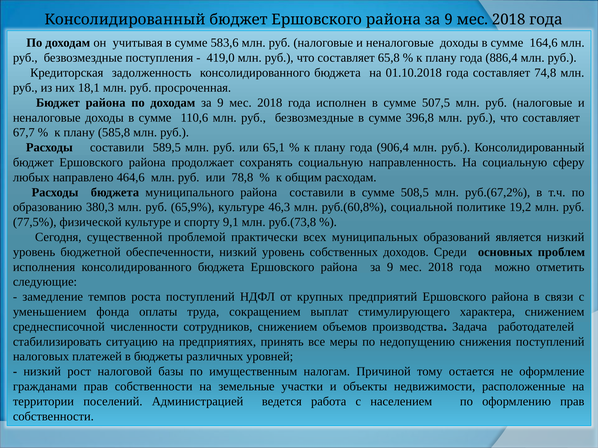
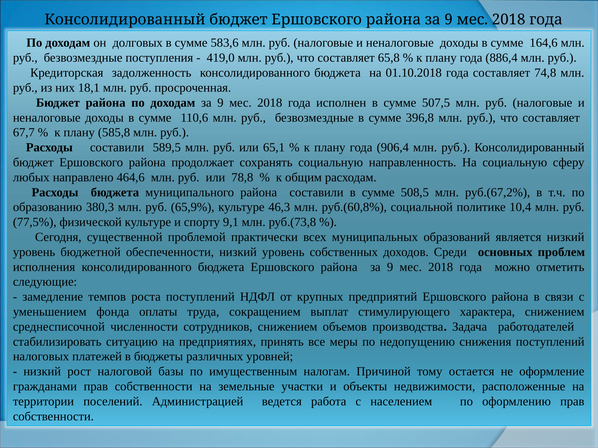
учитывая: учитывая -> долговых (138, 43)
19,2: 19,2 -> 10,4 (520, 207)
